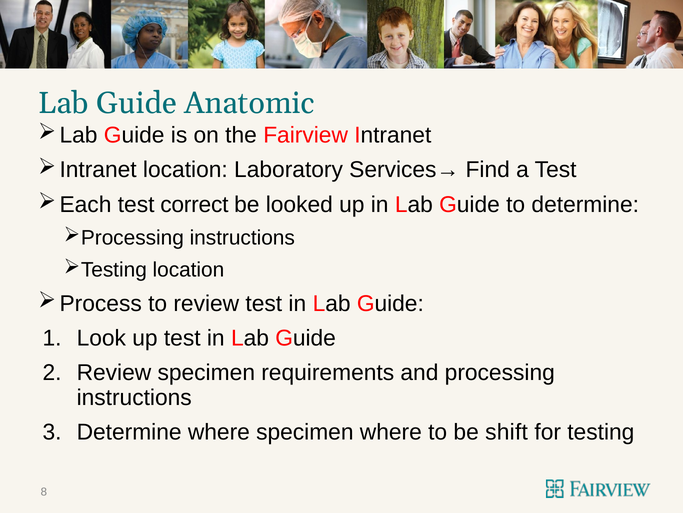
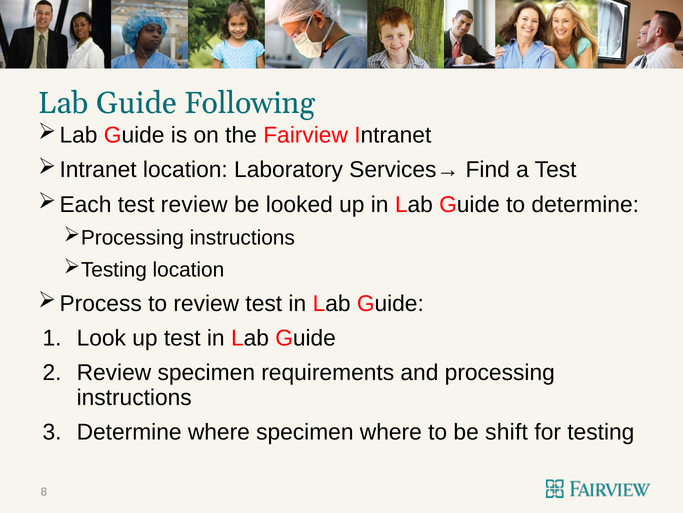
Anatomic: Anatomic -> Following (250, 103)
test correct: correct -> review (194, 204)
